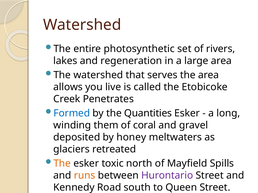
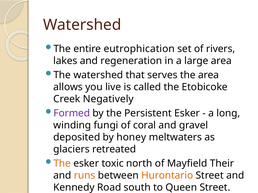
photosynthetic: photosynthetic -> eutrophication (139, 49)
Penetrates: Penetrates -> Negatively (108, 99)
Formed colour: blue -> purple (72, 113)
Quantities: Quantities -> Persistent (148, 113)
them: them -> fungi (106, 125)
Spills: Spills -> Their (222, 164)
Hurontario colour: purple -> orange (167, 176)
